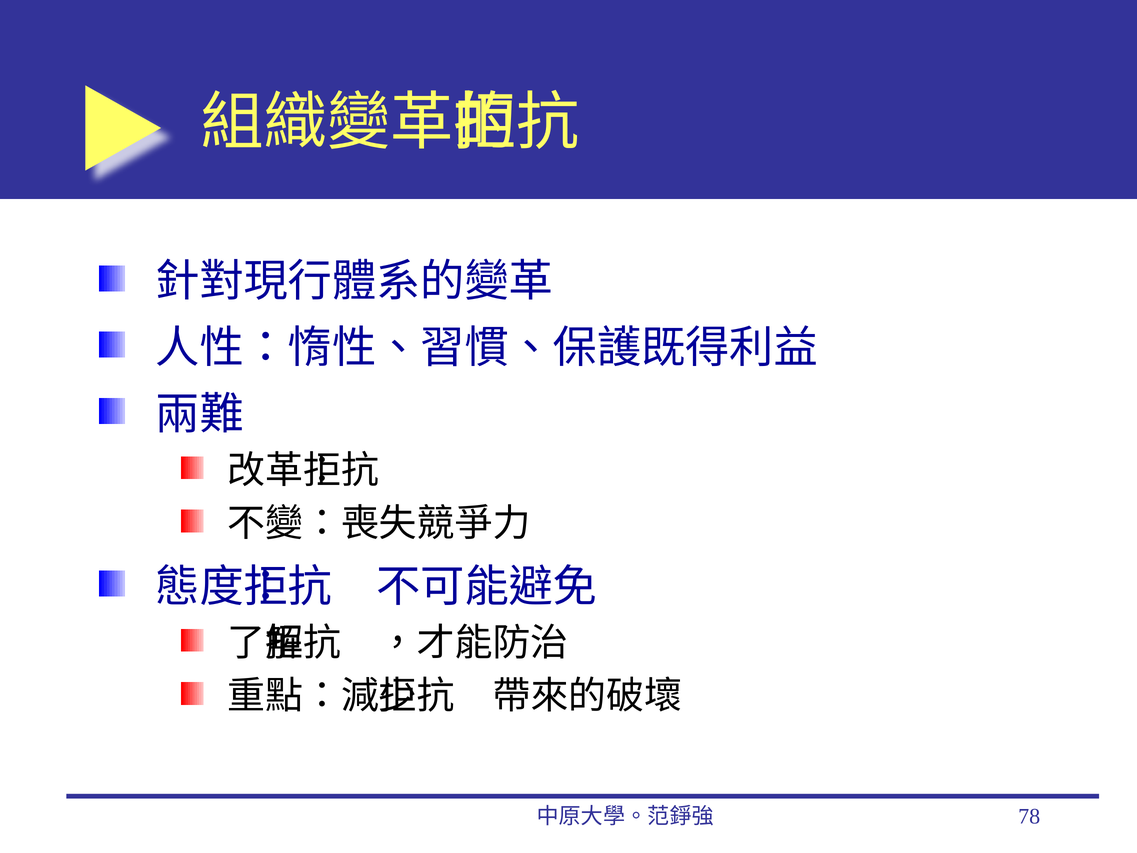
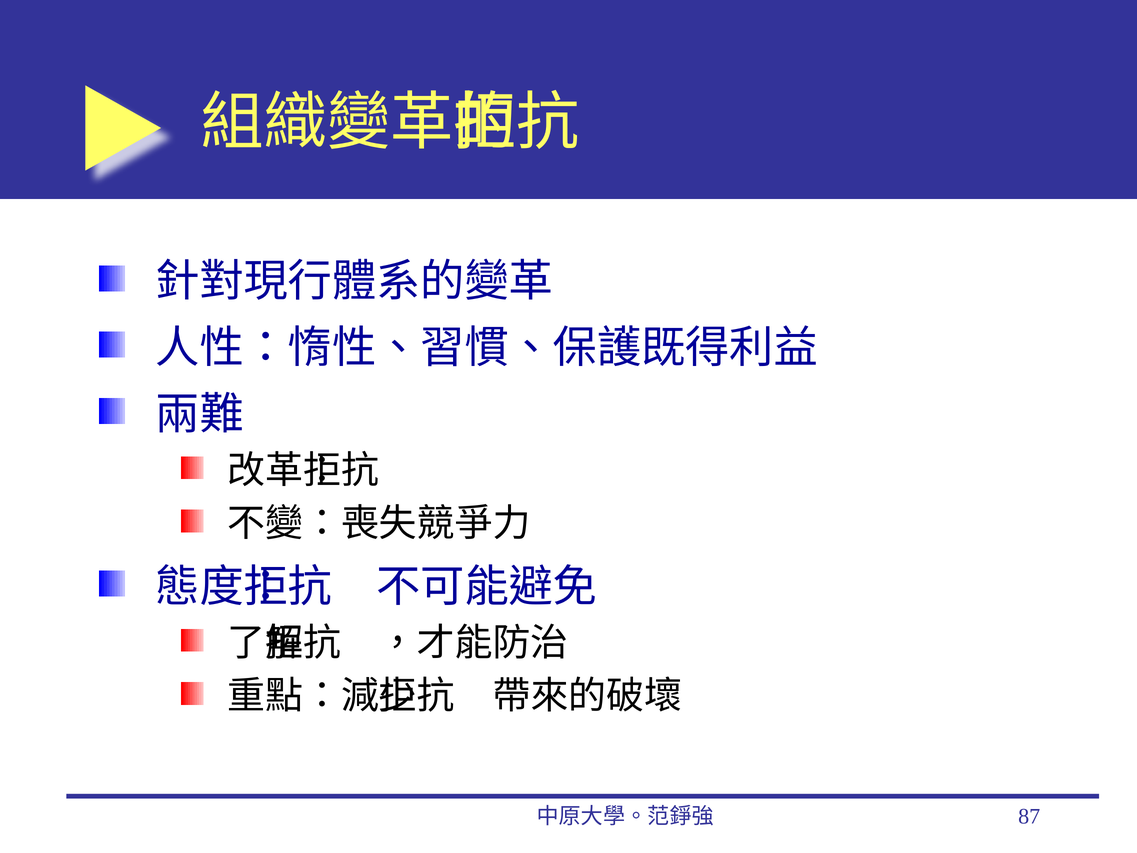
78: 78 -> 87 (1029, 816)
